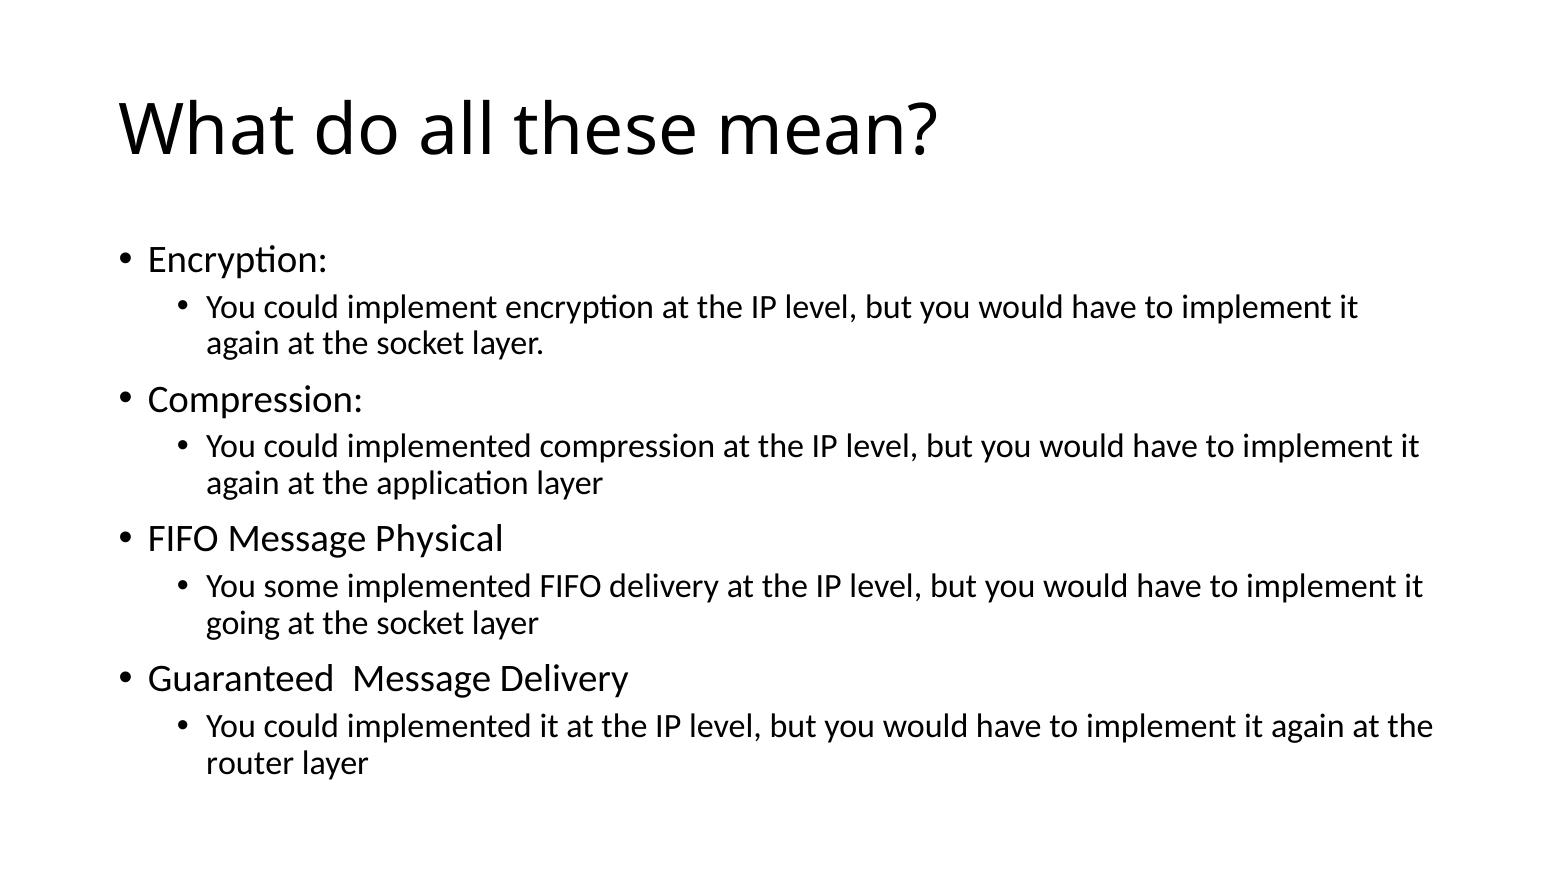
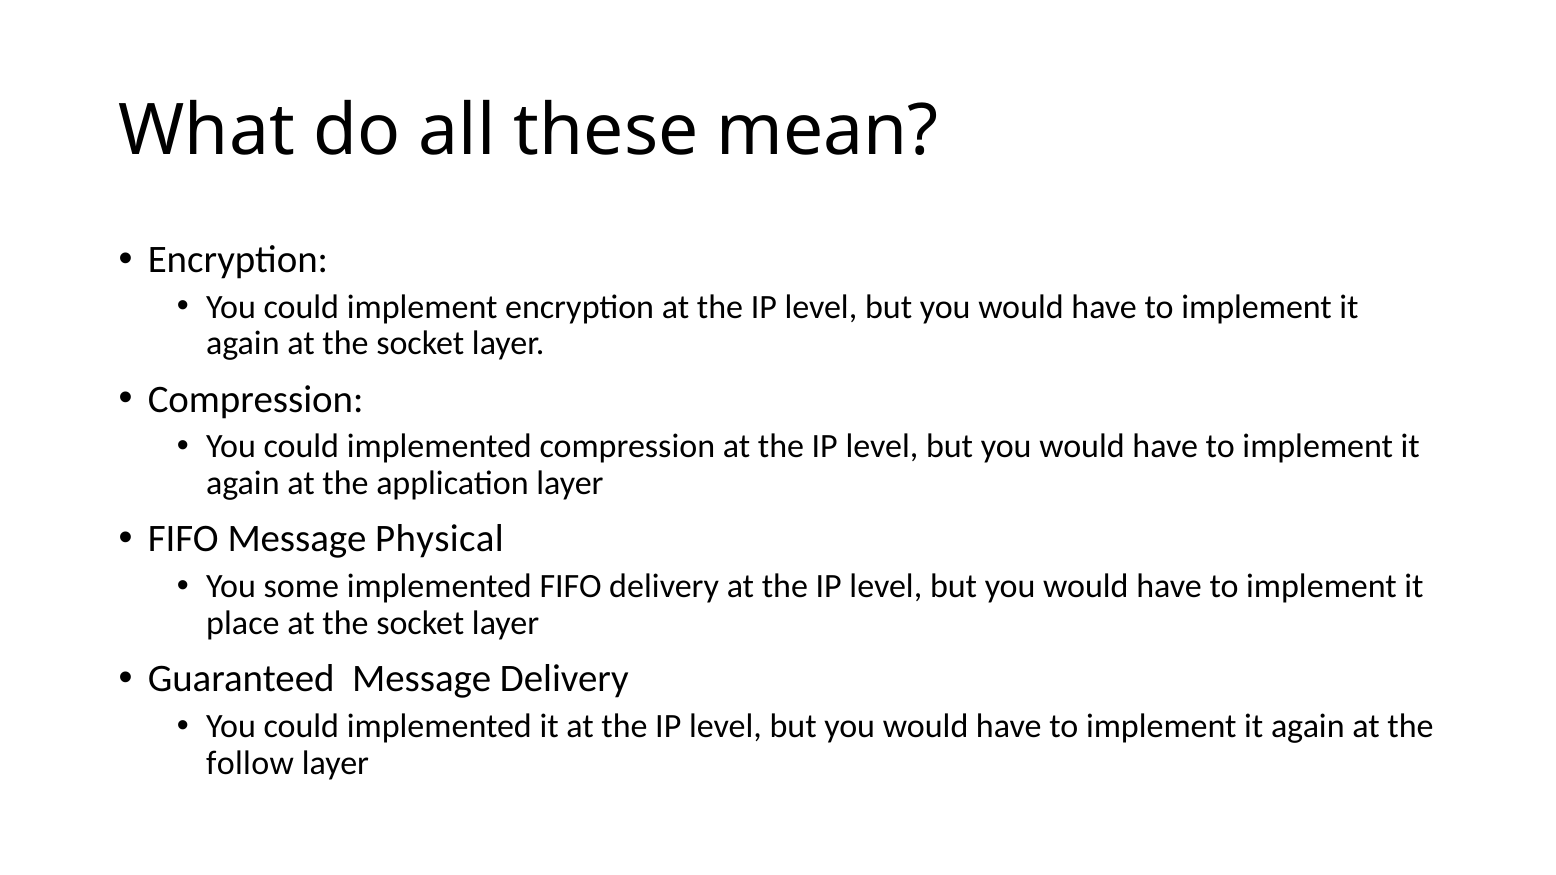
going: going -> place (243, 623)
router: router -> follow (250, 763)
